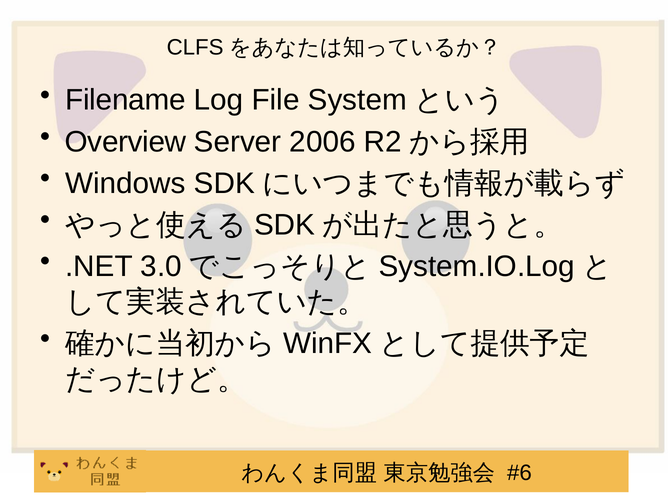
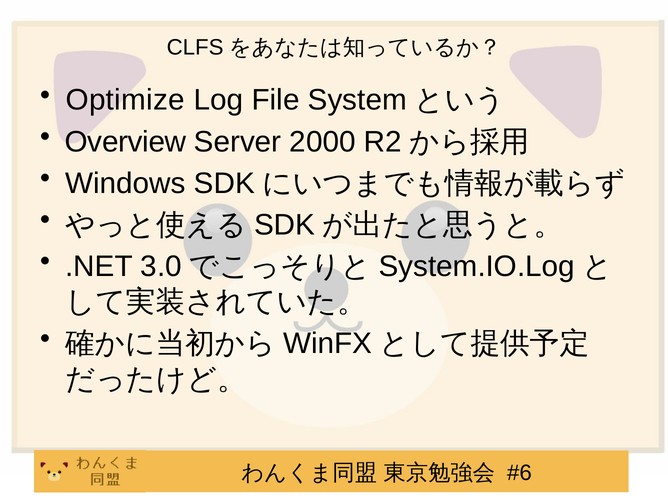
Filename: Filename -> Optimize (125, 100)
2006: 2006 -> 2000 (323, 142)
